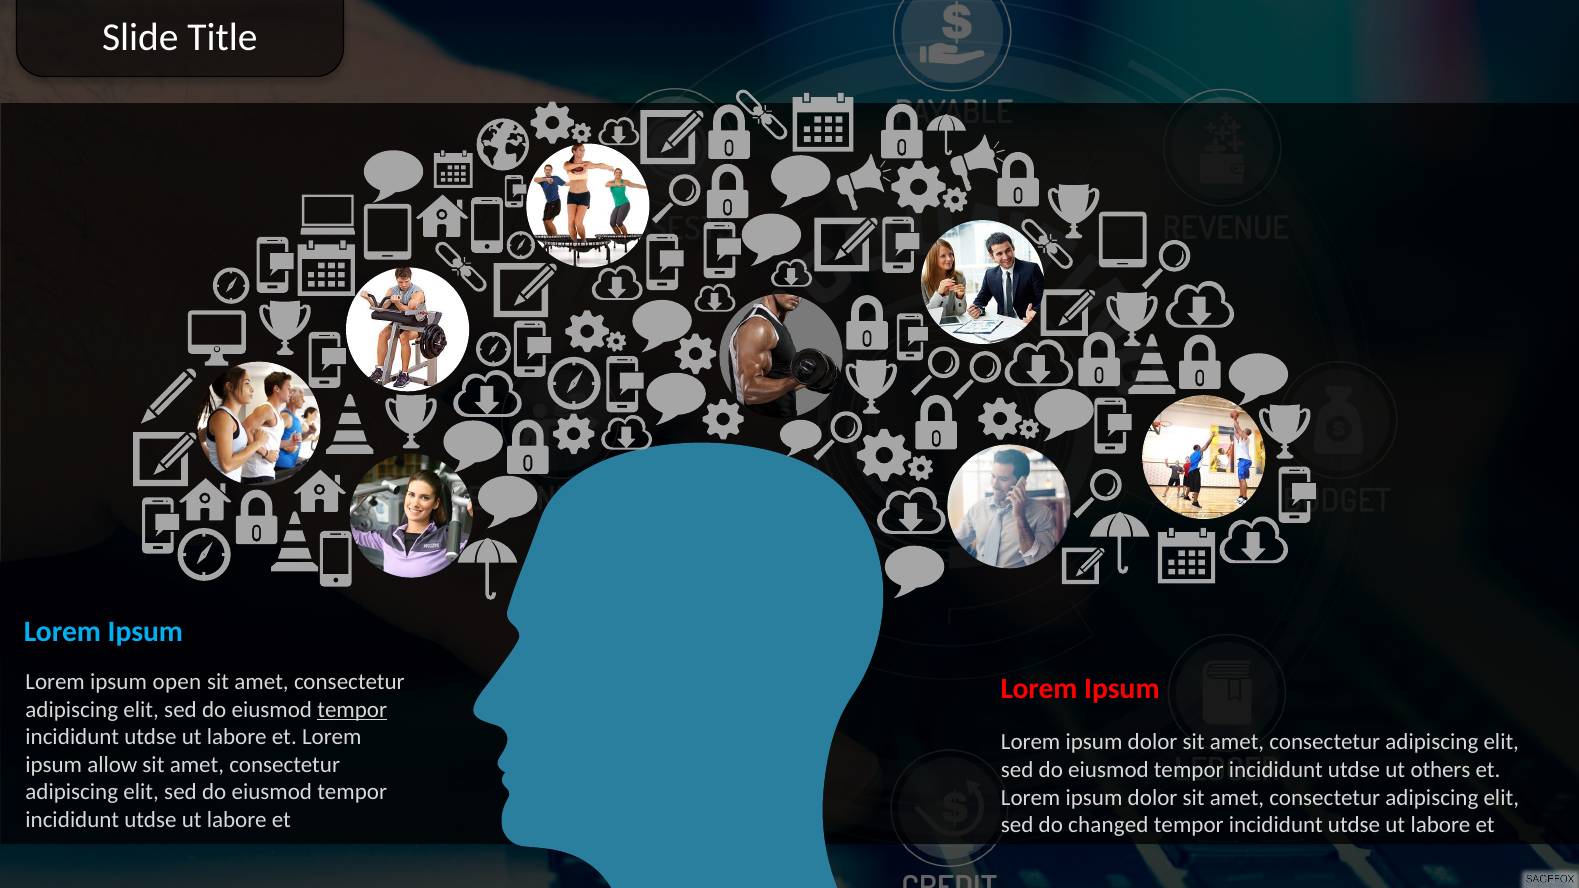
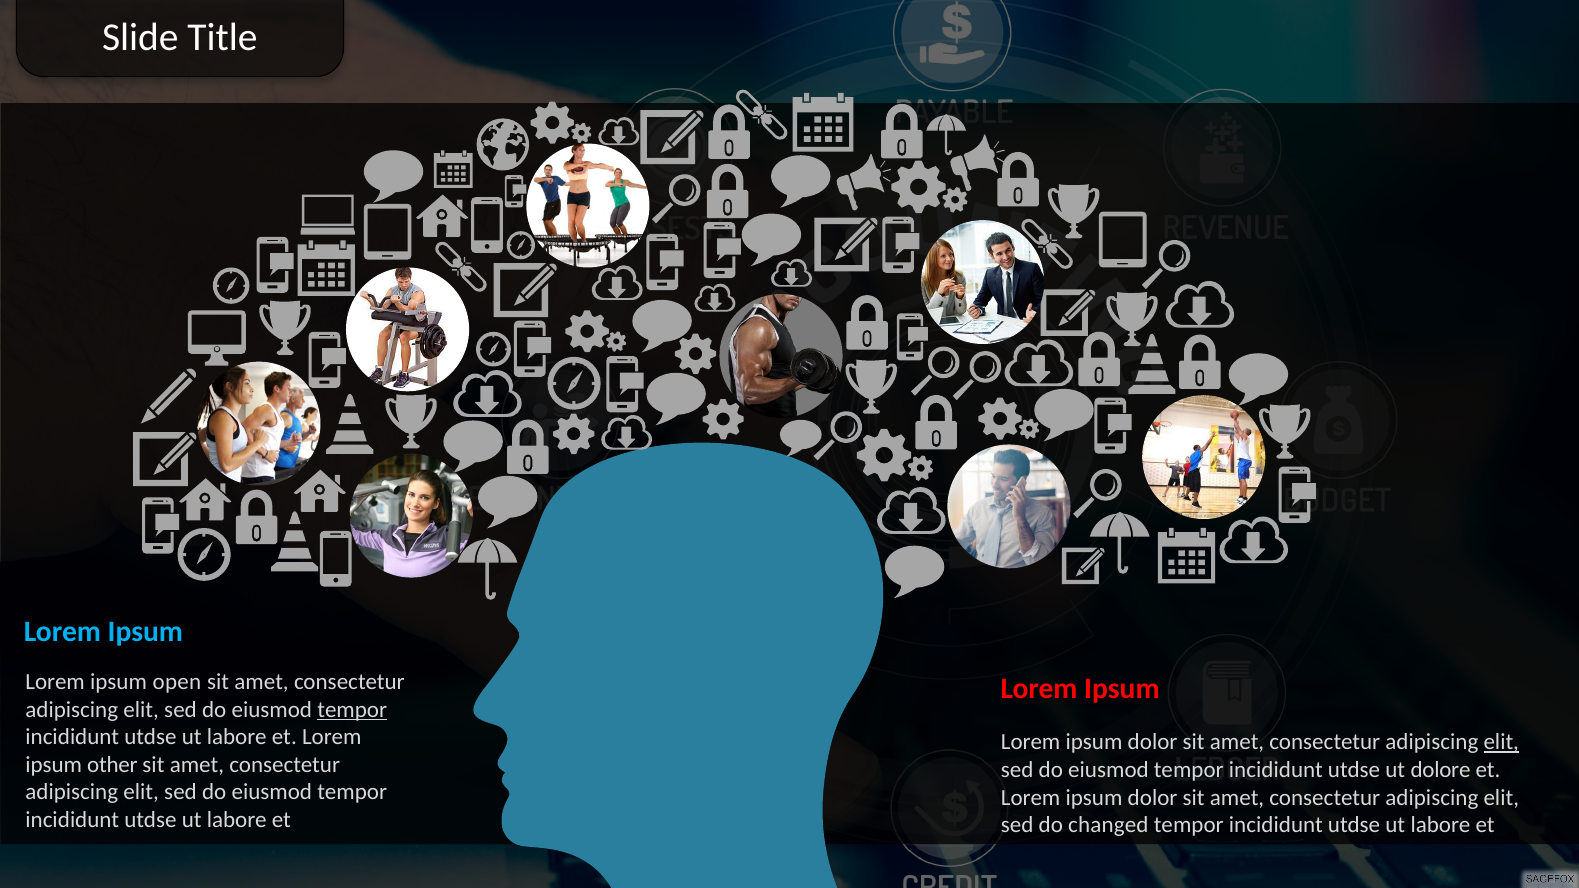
elit underline: none -> present (1501, 742)
allow: allow -> other (112, 765)
others: others -> dolore (1440, 770)
